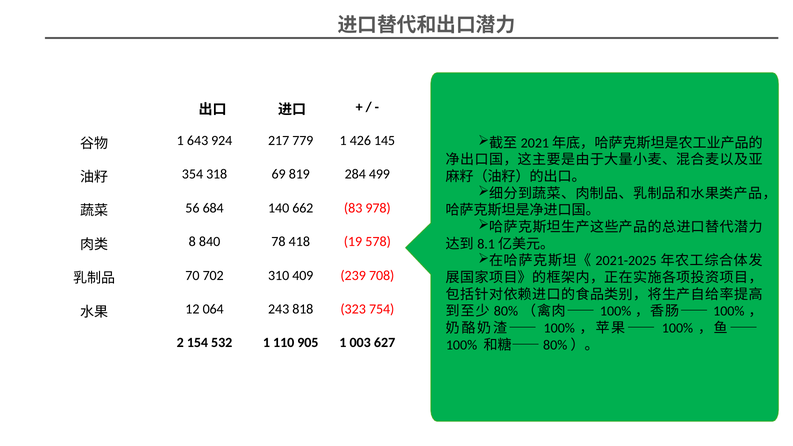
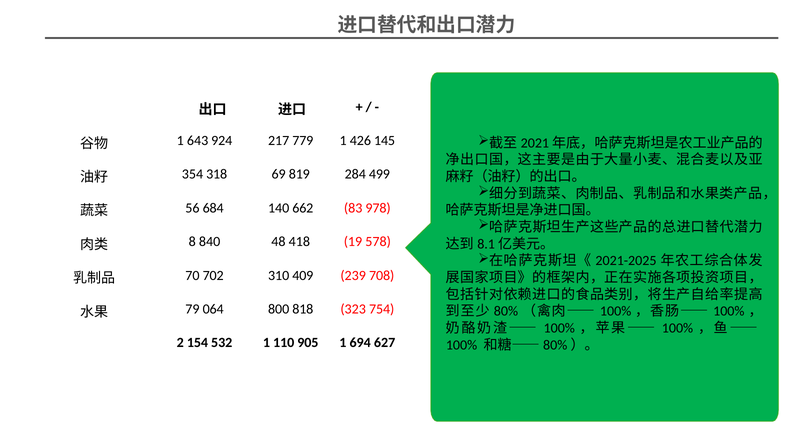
78: 78 -> 48 (278, 242)
12: 12 -> 79 (192, 309)
243: 243 -> 800 (279, 309)
003: 003 -> 694 (360, 343)
